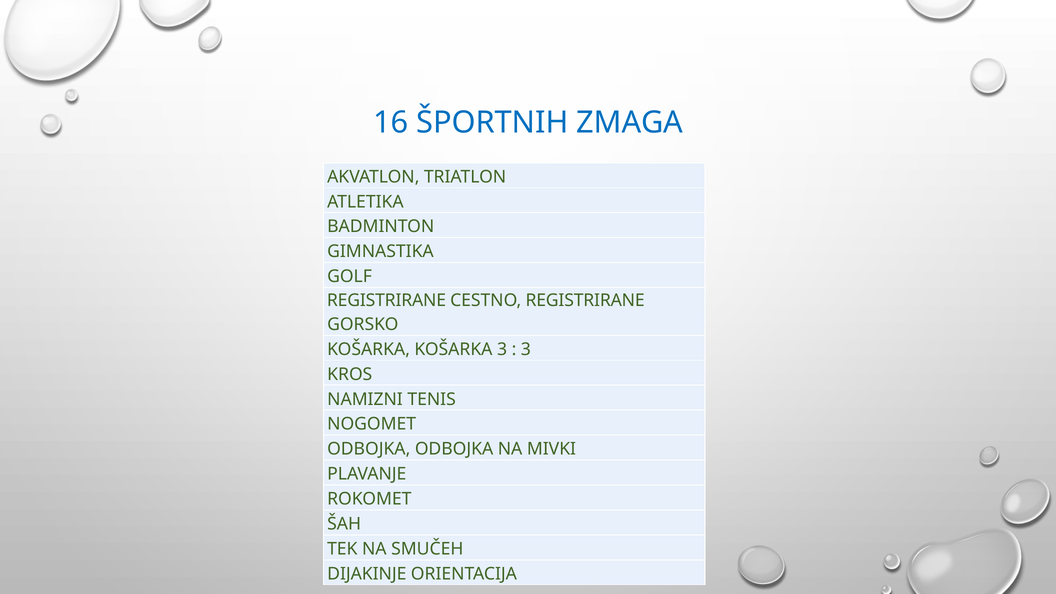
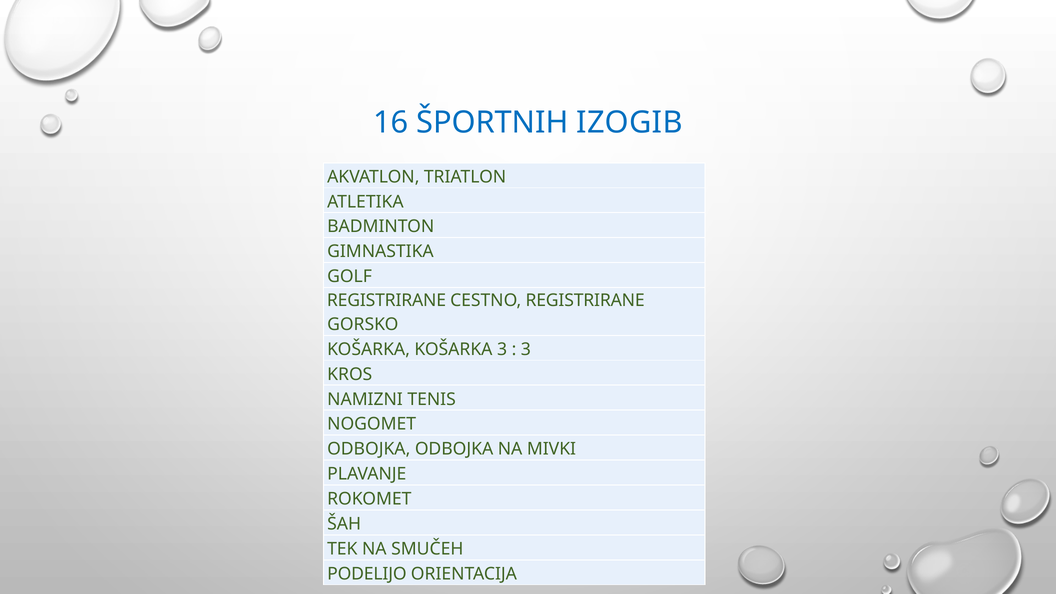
ZMAGA: ZMAGA -> IZOGIB (629, 122)
DIJAKINJE: DIJAKINJE -> PODELIJO (367, 574)
